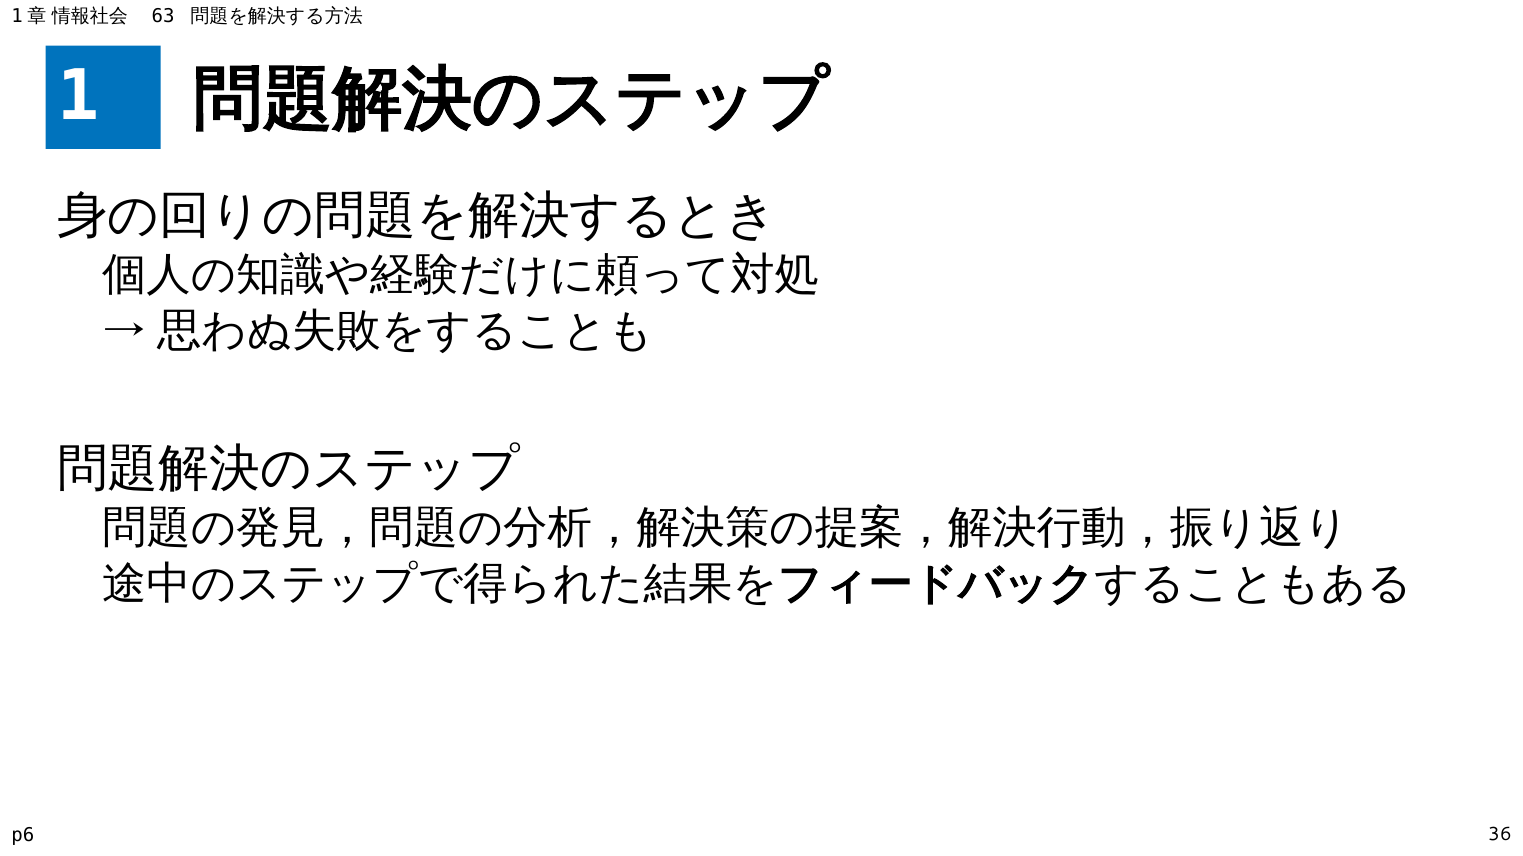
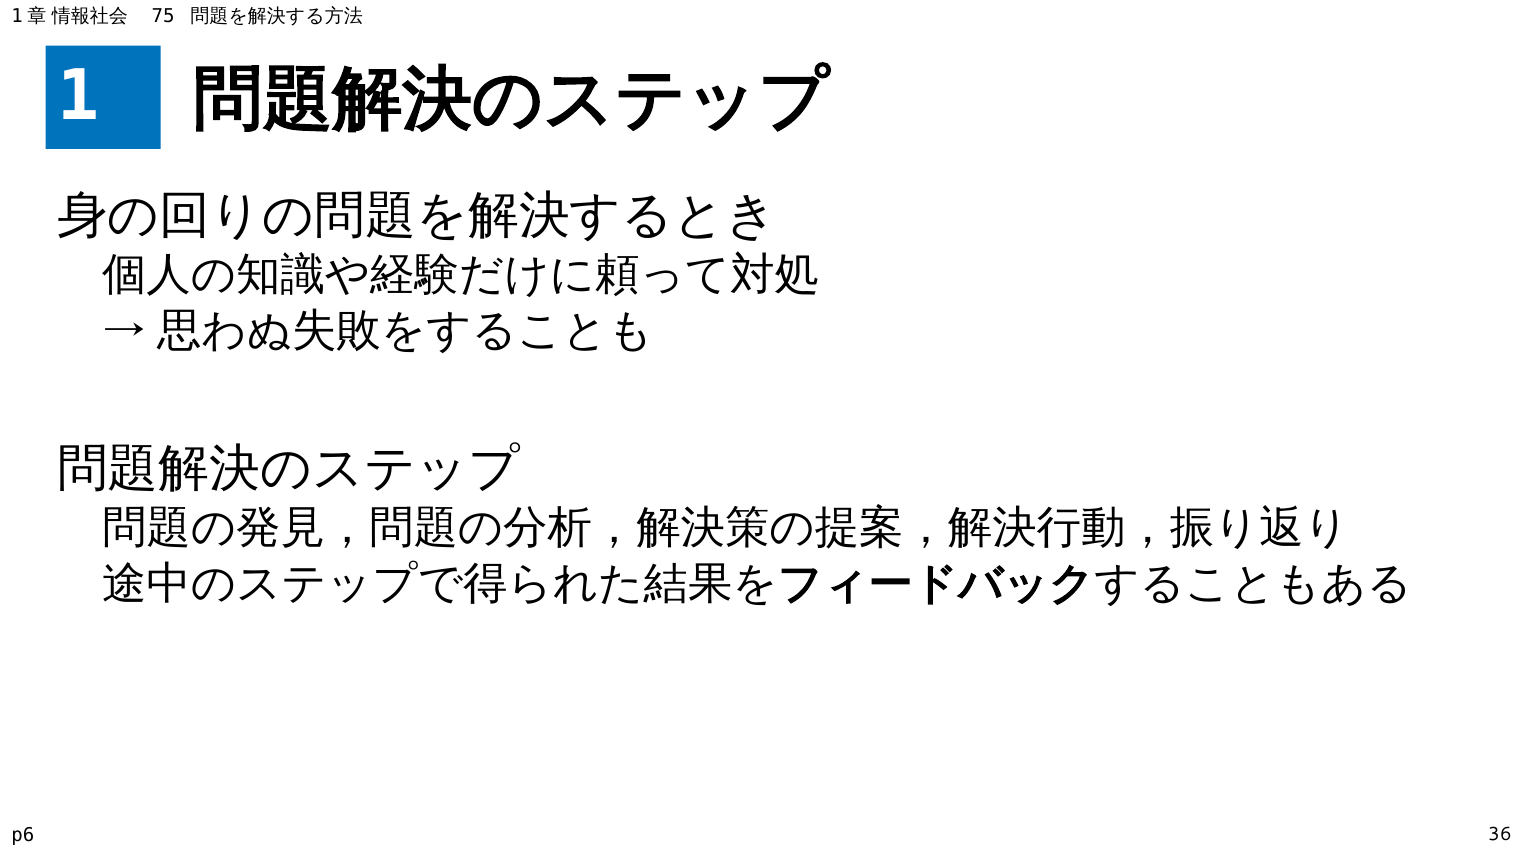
63: 63 -> 75 (163, 16)
